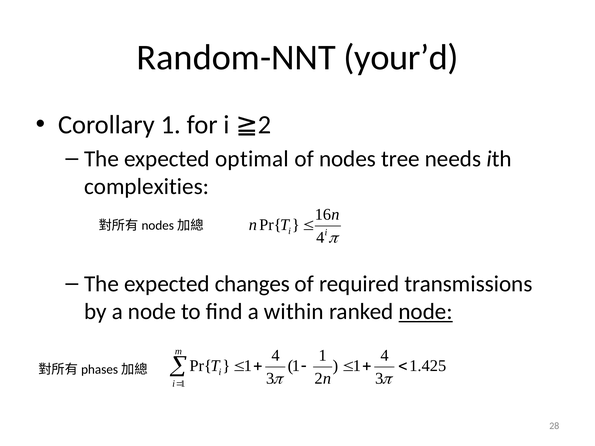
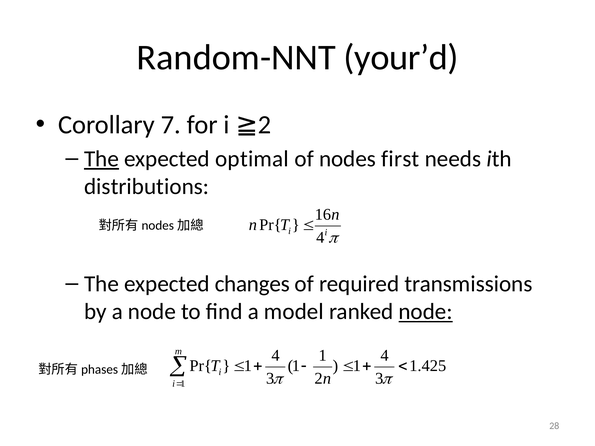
Corollary 1: 1 -> 7 (171, 125)
The underline: none -> present (101, 159)
tree: tree -> first (400, 159)
complexities: complexities -> distributions (147, 187)
within: within -> model (294, 312)
